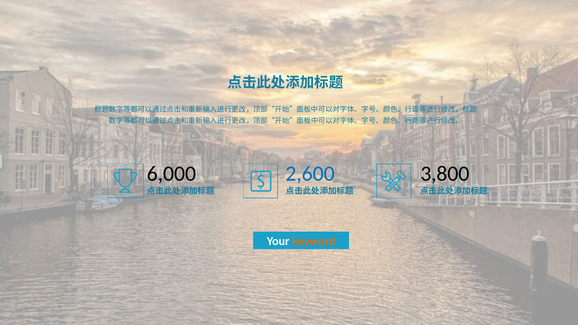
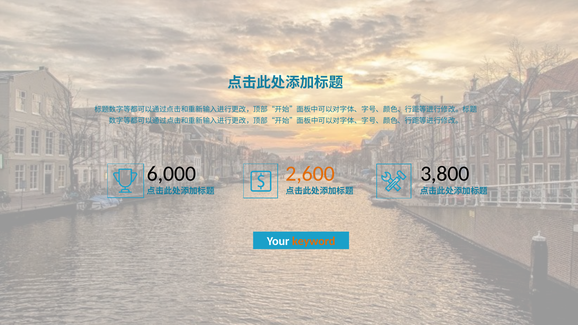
2,600 colour: blue -> orange (310, 174)
